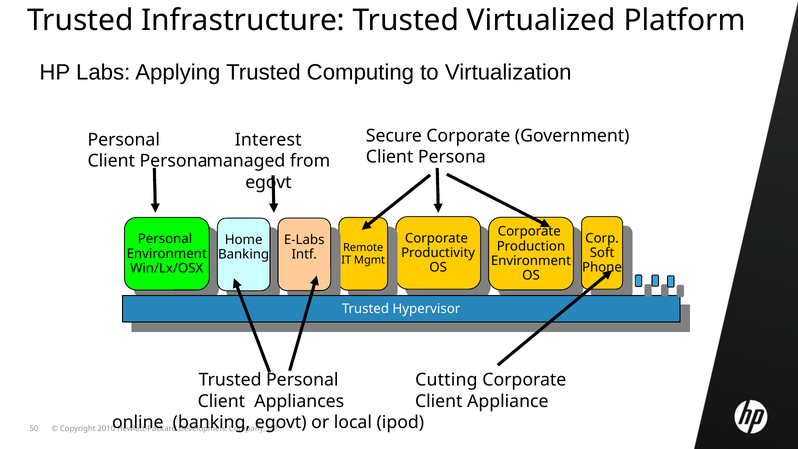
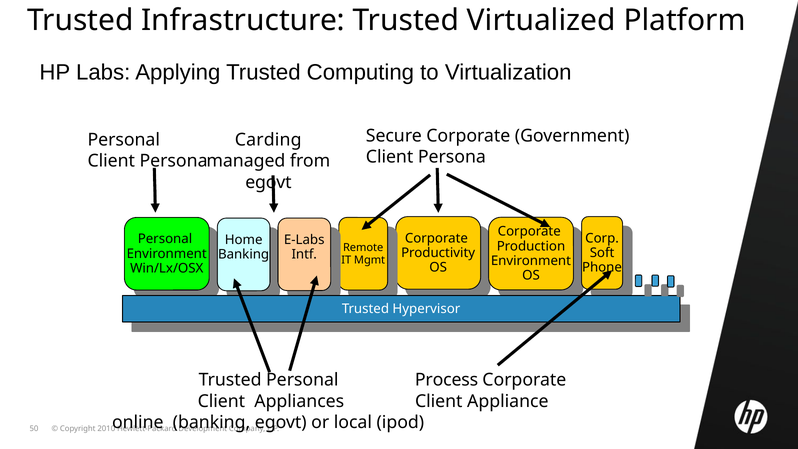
Interest: Interest -> Carding (268, 140)
Cutting: Cutting -> Process (447, 380)
